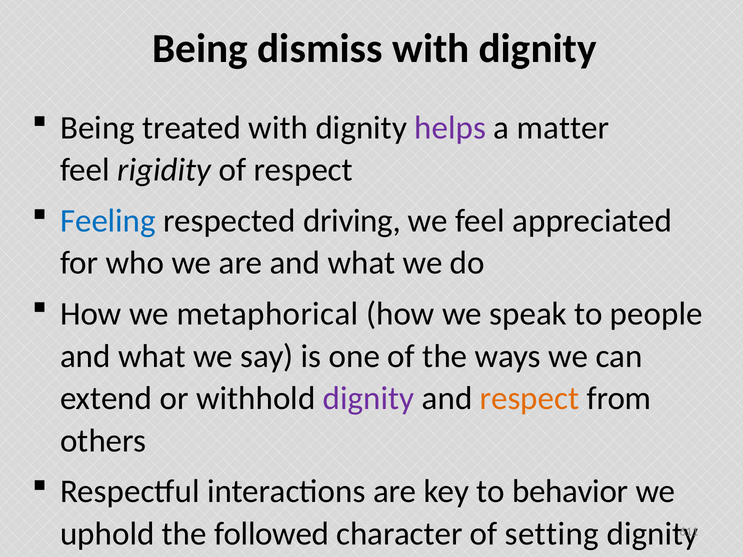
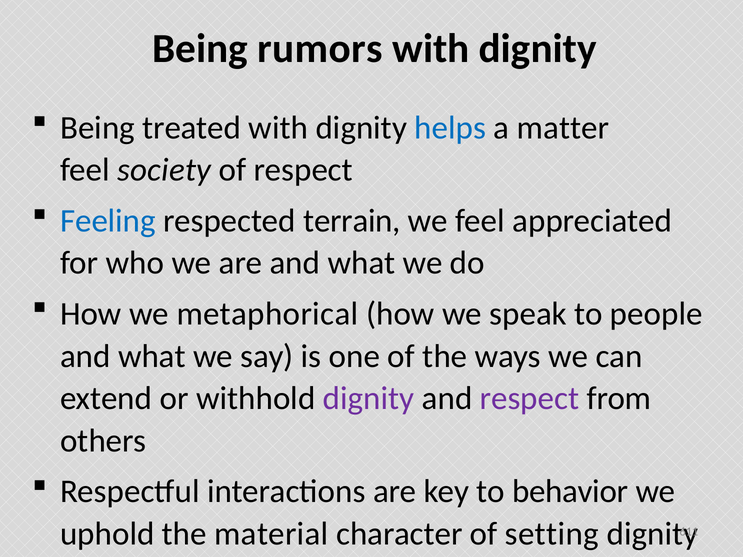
dismiss: dismiss -> rumors (320, 49)
helps colour: purple -> blue (450, 128)
rigidity: rigidity -> society (164, 170)
driving: driving -> terrain (352, 221)
respect colour: orange -> purple (529, 399)
followed: followed -> material (271, 534)
